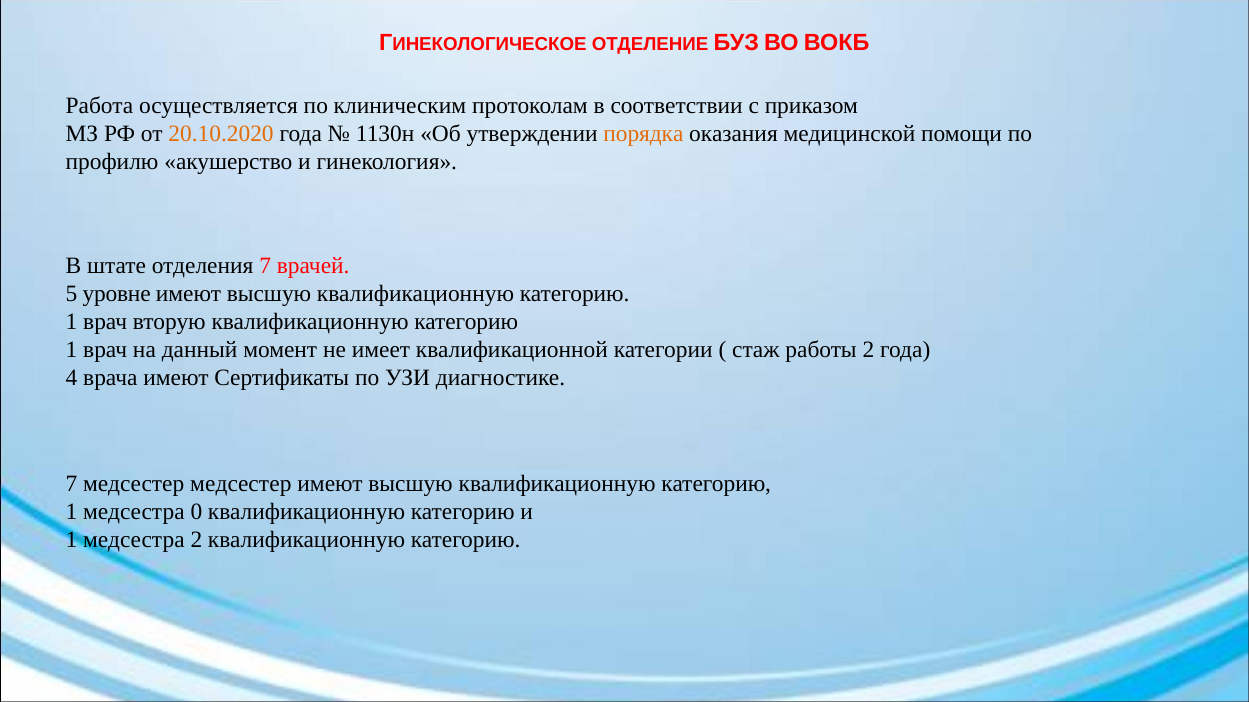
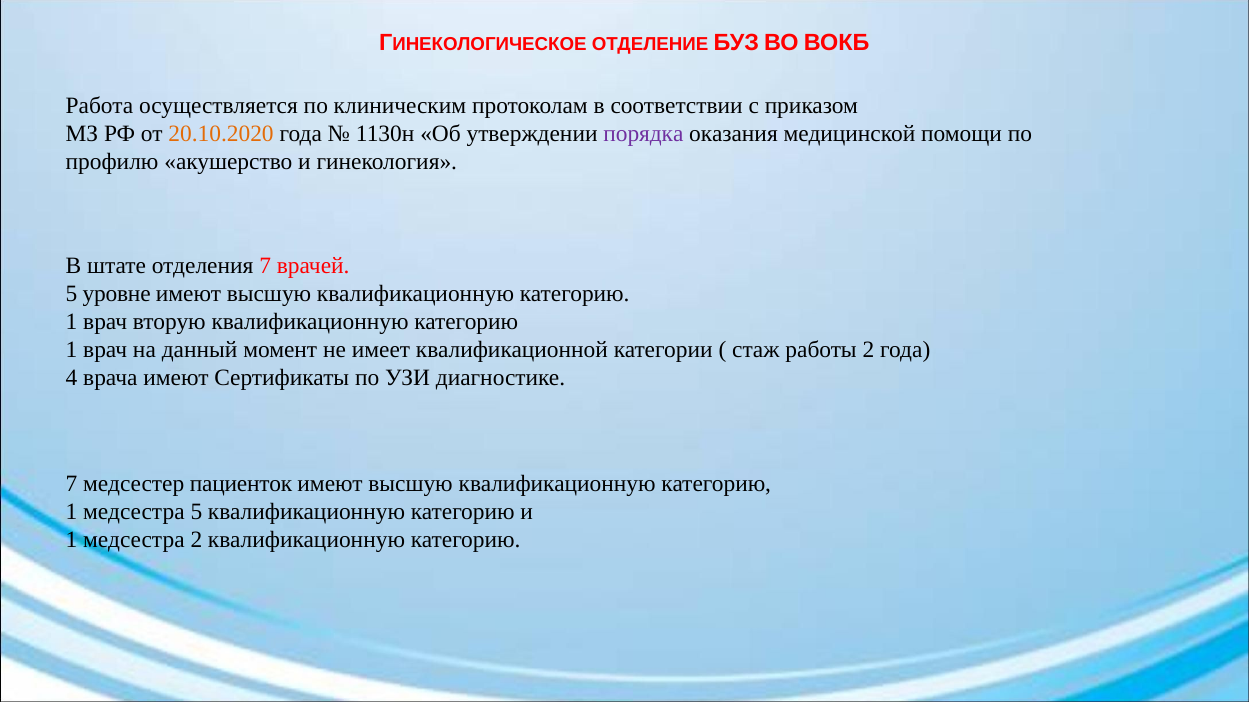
порядка colour: orange -> purple (643, 134)
медсестер медсестер: медсестер -> пациенток (241, 484)
медсестра 0: 0 -> 5 (196, 512)
